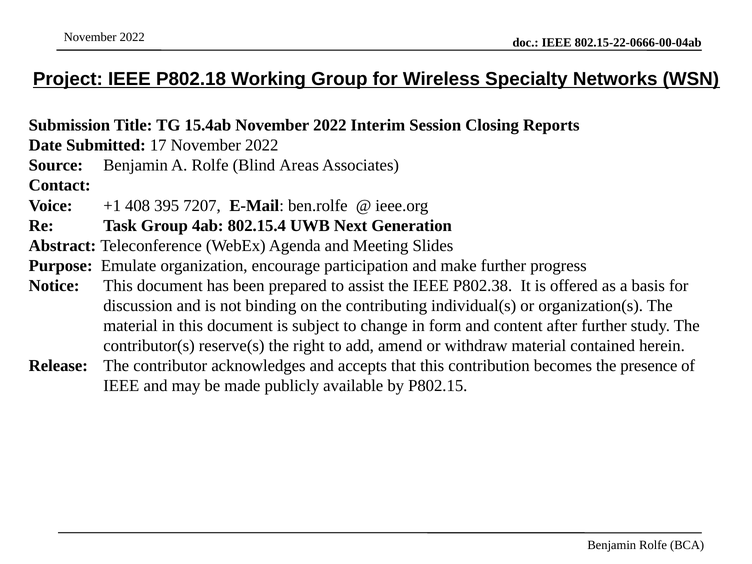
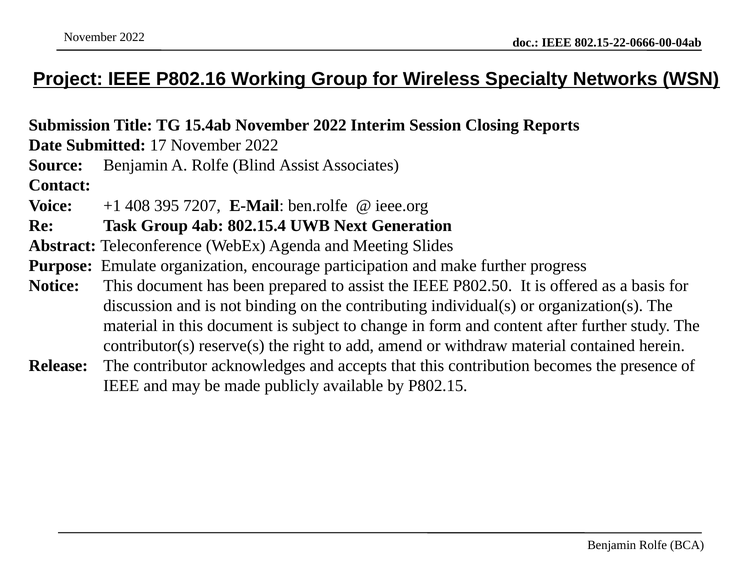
P802.18: P802.18 -> P802.16 (191, 79)
Blind Areas: Areas -> Assist (299, 165)
P802.38: P802.38 -> P802.50 (483, 286)
